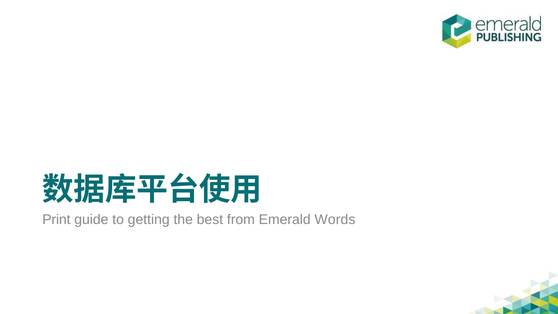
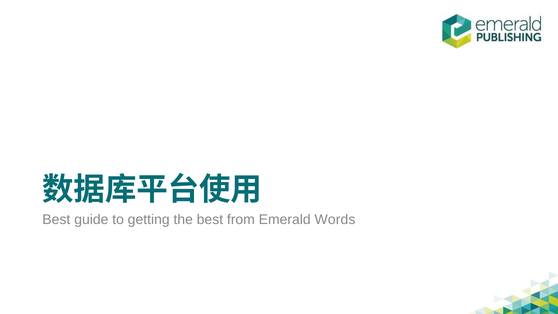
Print: Print -> Best (56, 220)
